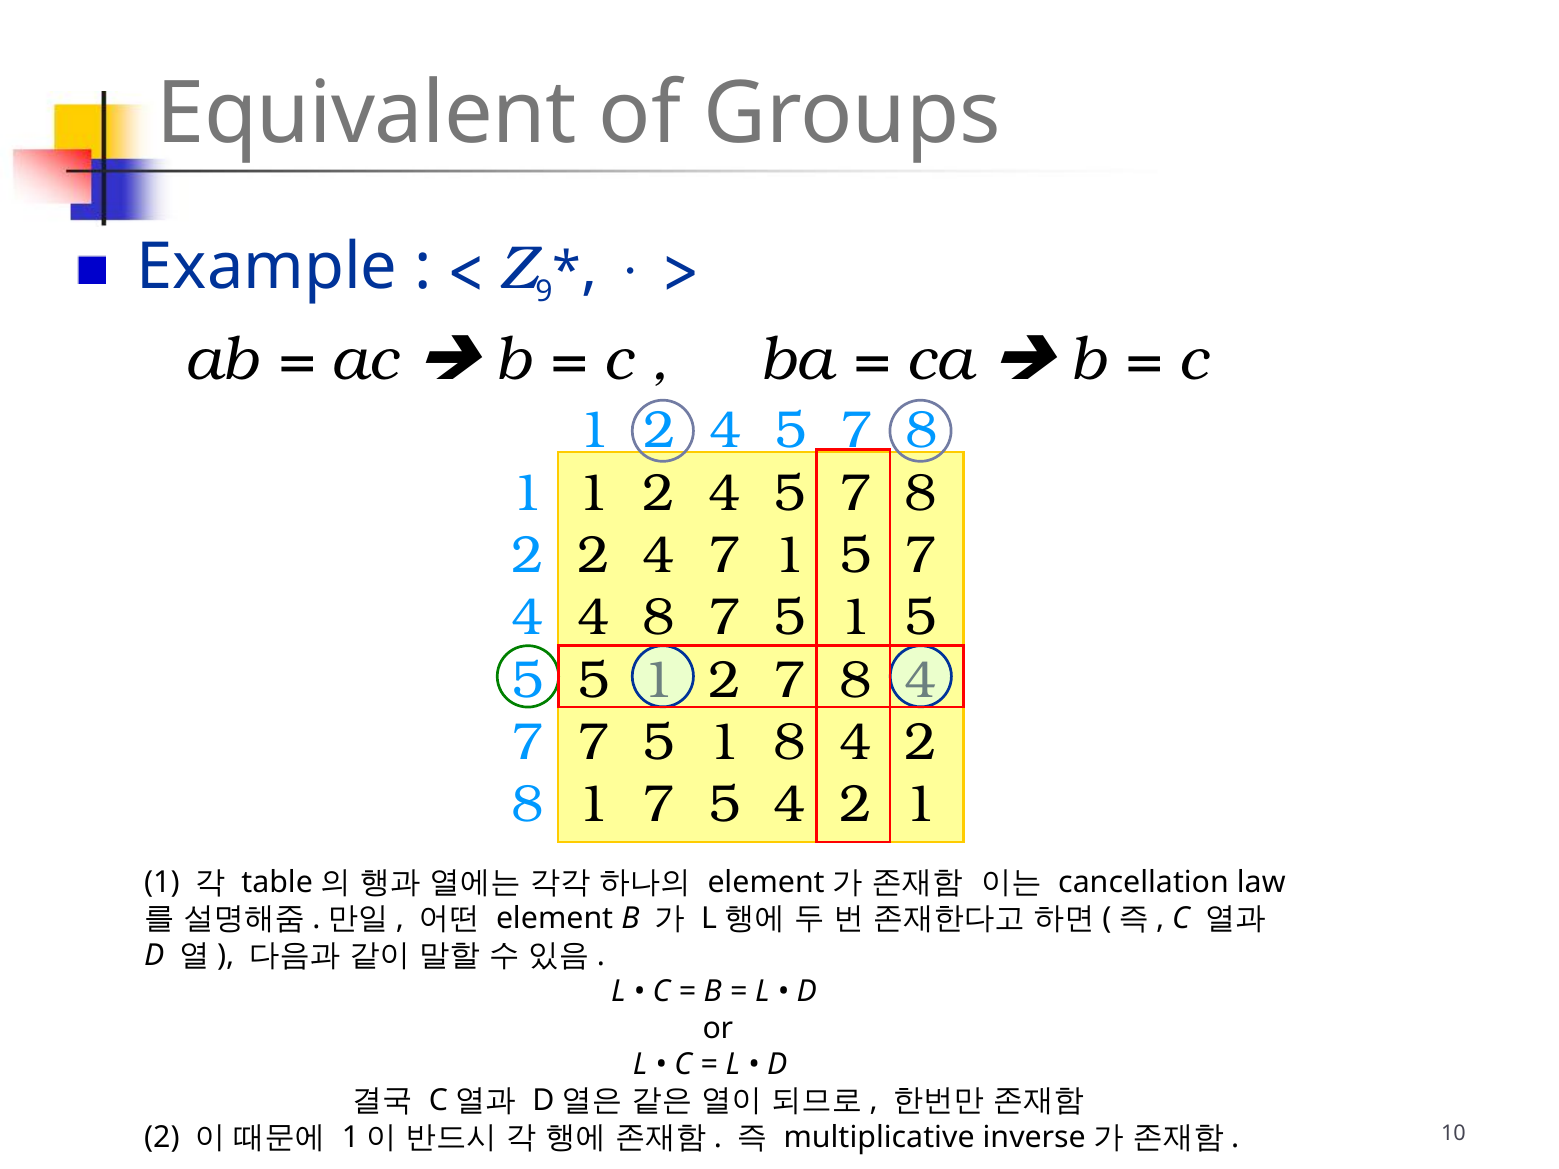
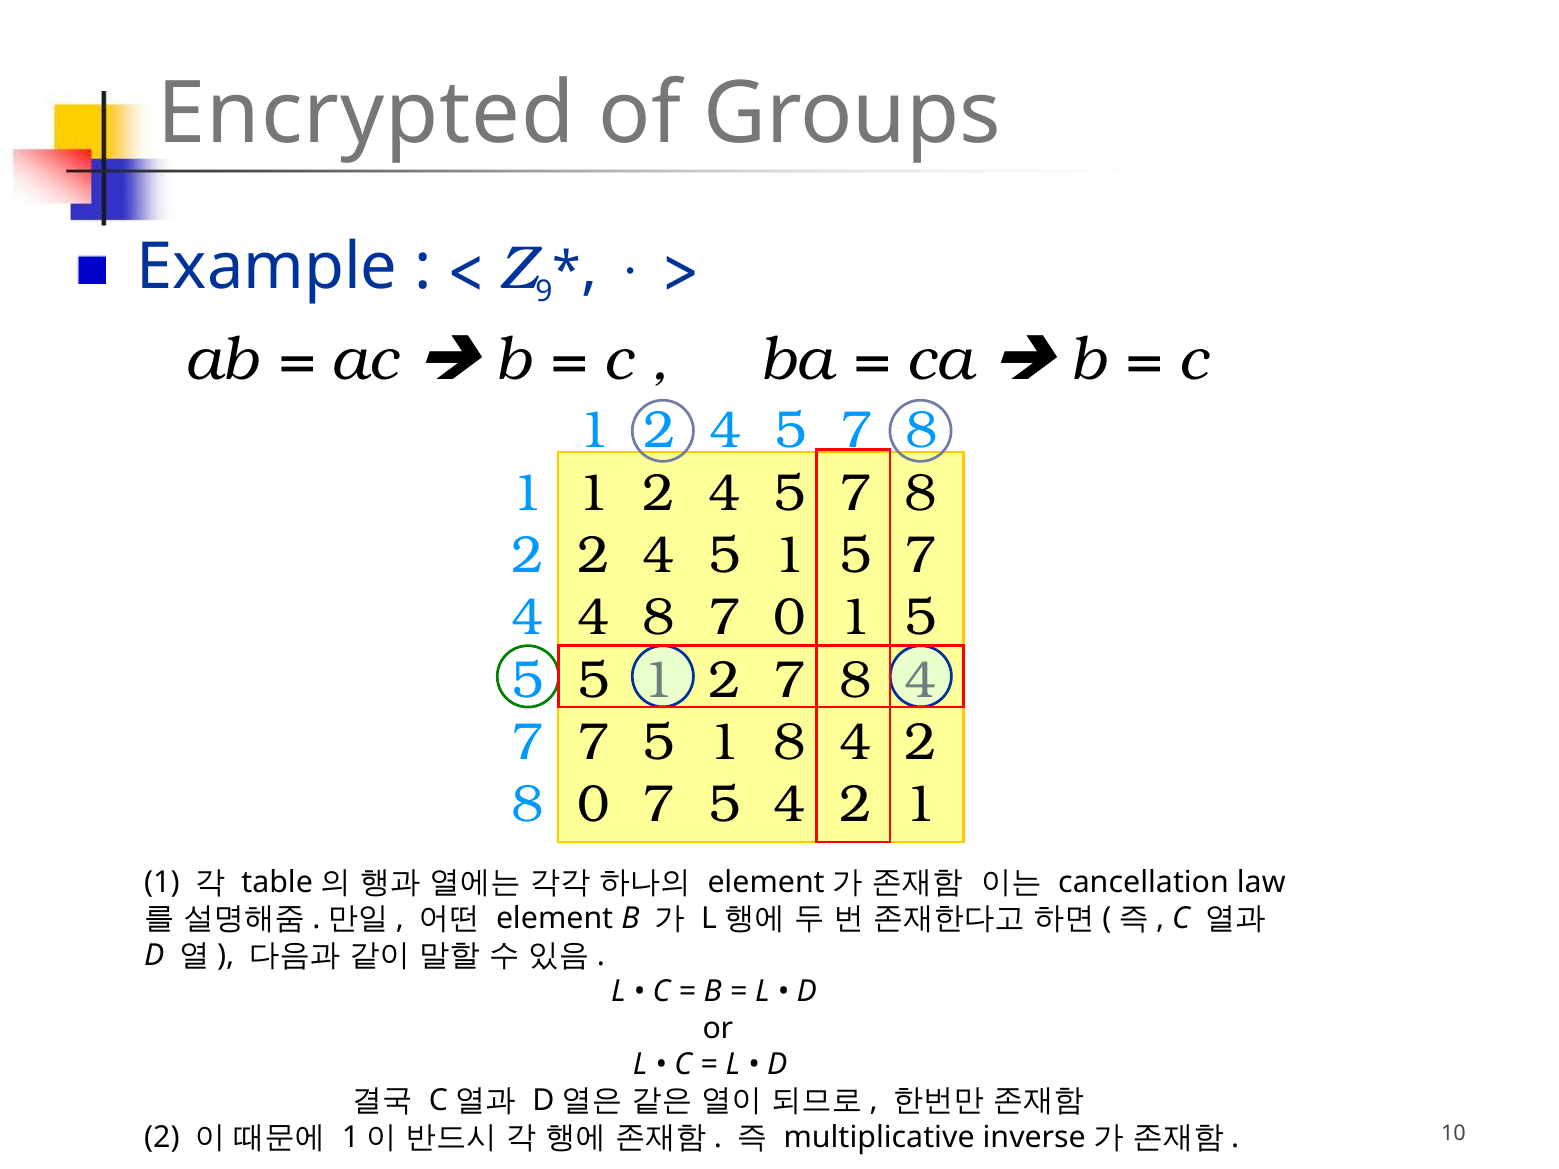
Equivalent: Equivalent -> Encrypted (366, 114)
2 2 4 7: 7 -> 5 (724, 555)
8 7 5: 5 -> 0 (790, 618)
1: 1 -> 0 (594, 805)
